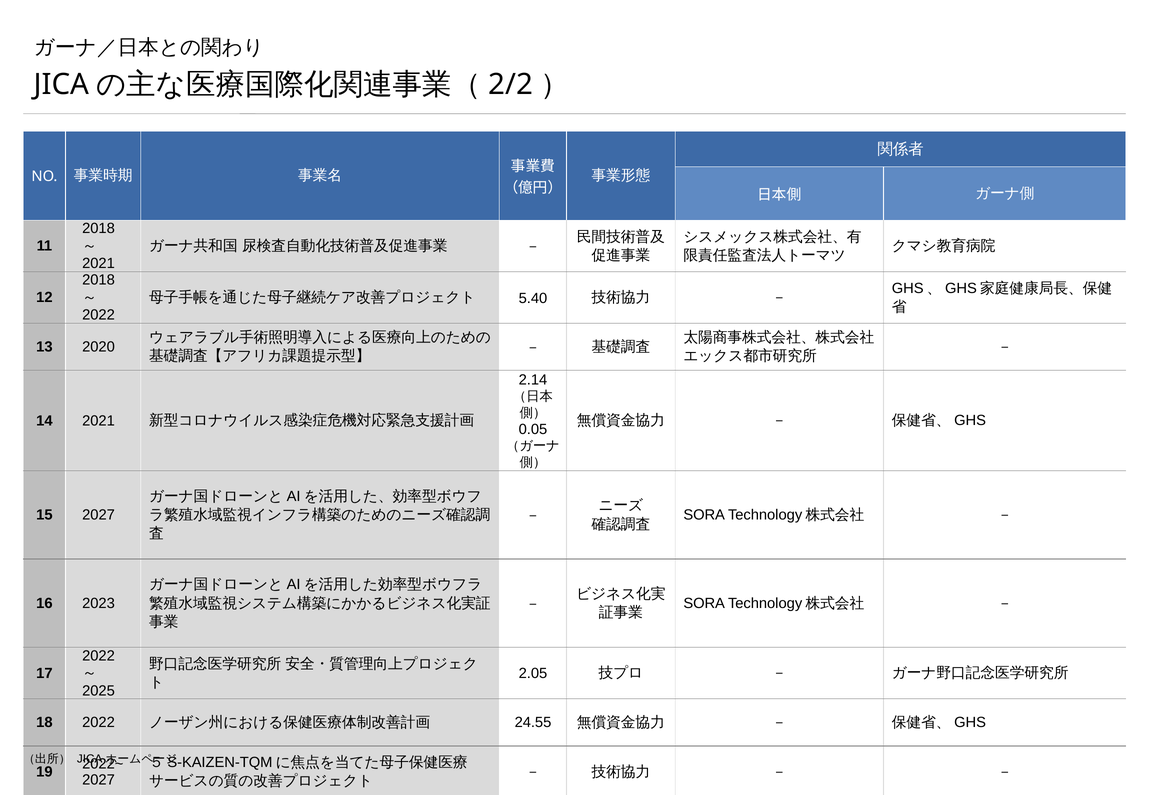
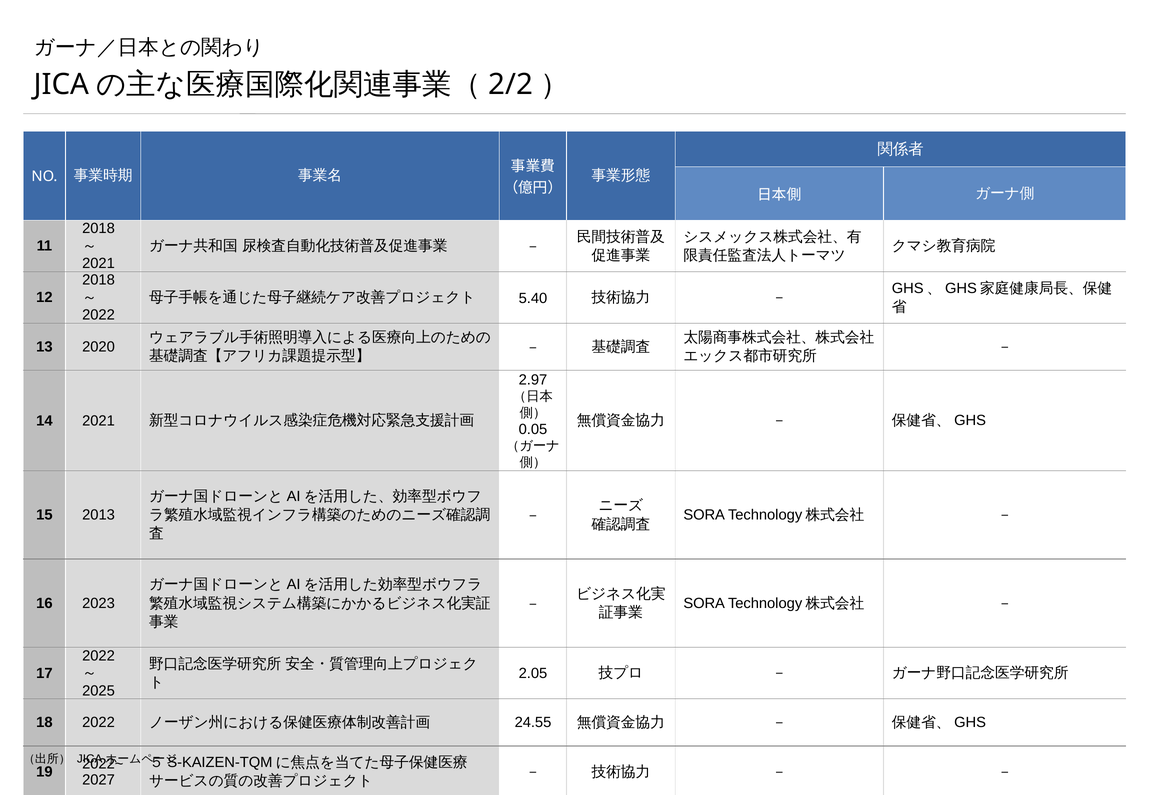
2.14: 2.14 -> 2.97 (533, 380)
15 2027: 2027 -> 2013 (99, 515)
